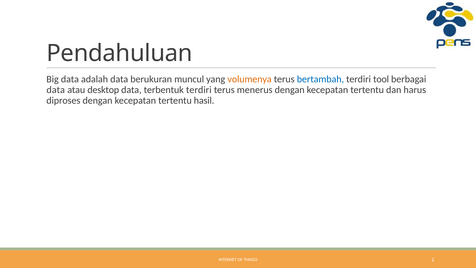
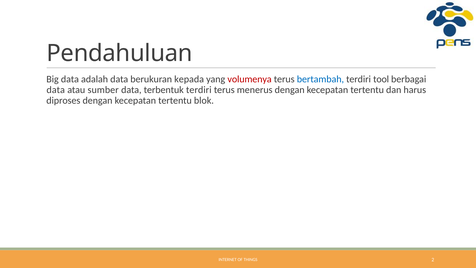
muncul: muncul -> kepada (189, 79)
volumenya colour: orange -> red (250, 79)
desktop: desktop -> sumber (103, 90)
hasil: hasil -> blok (204, 101)
